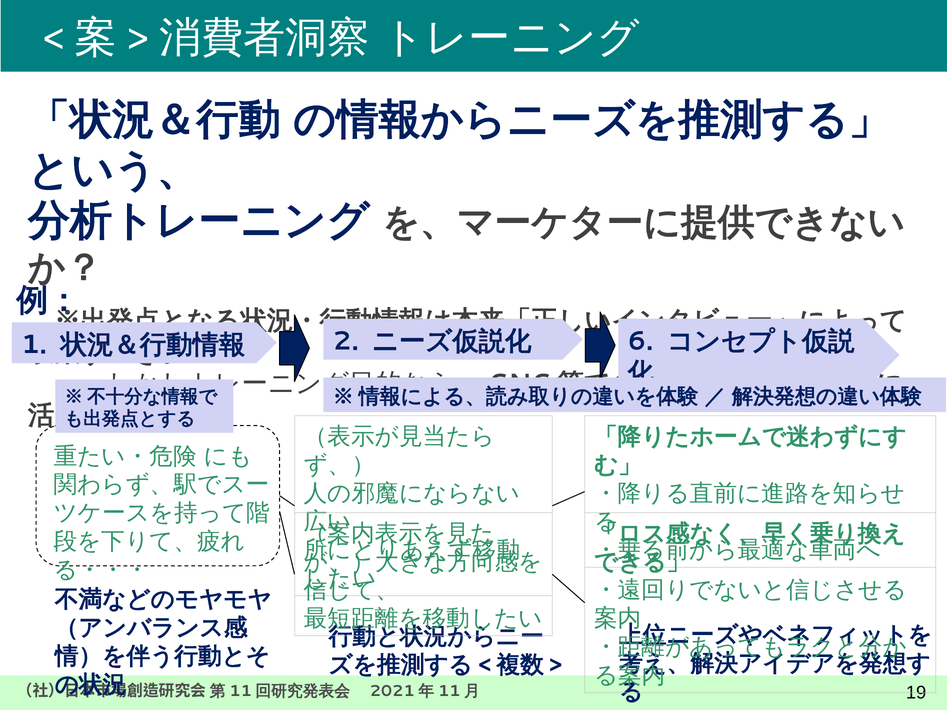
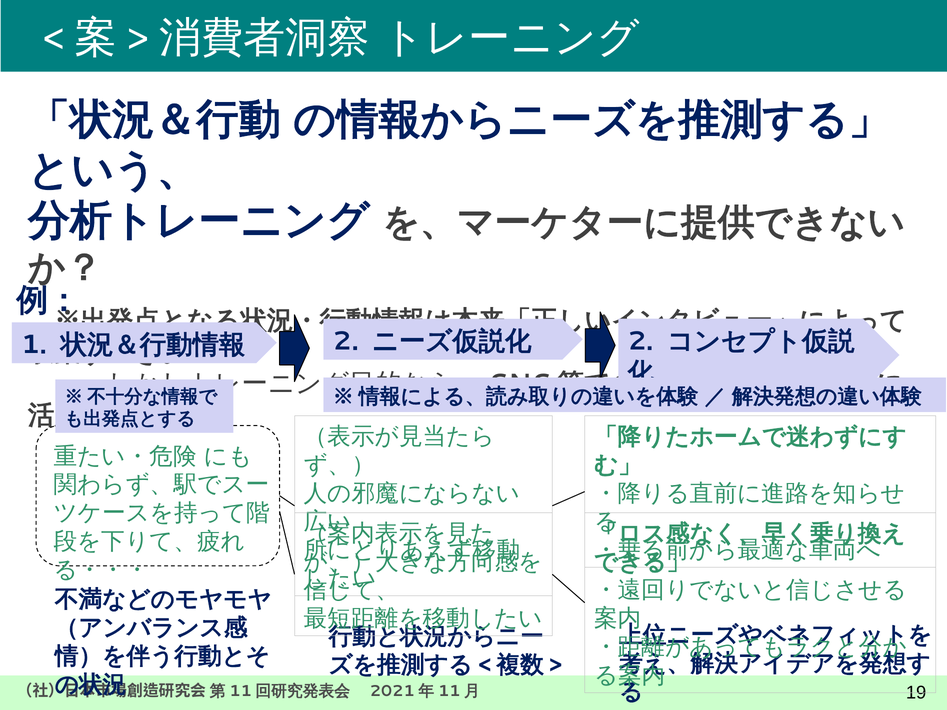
6: 6 -> 2 (641, 341)
